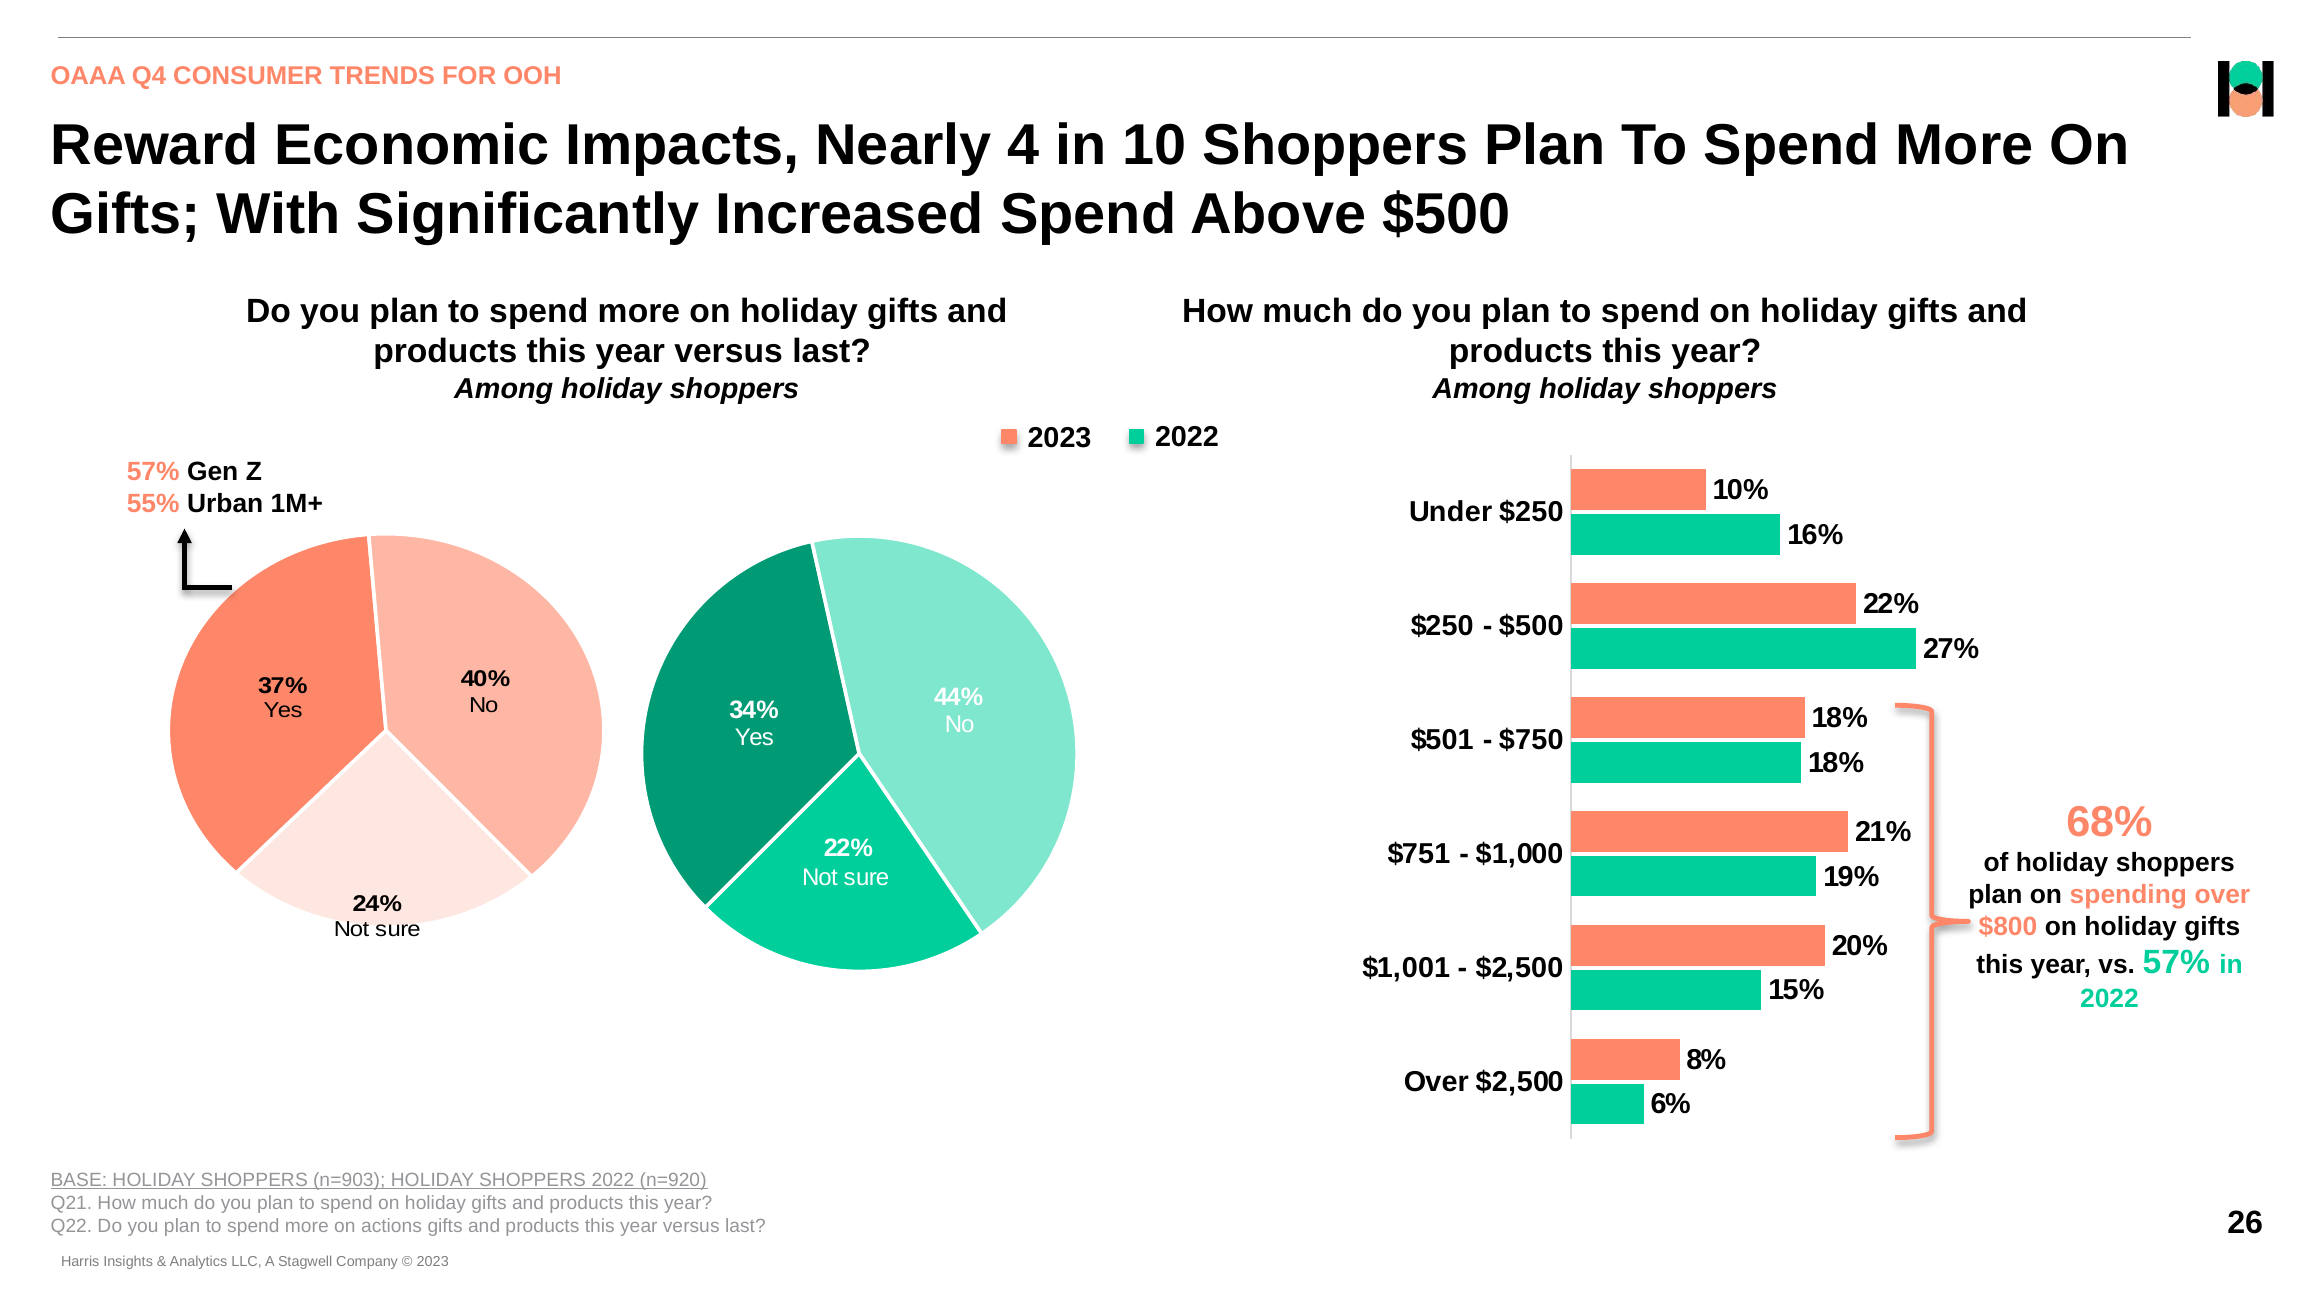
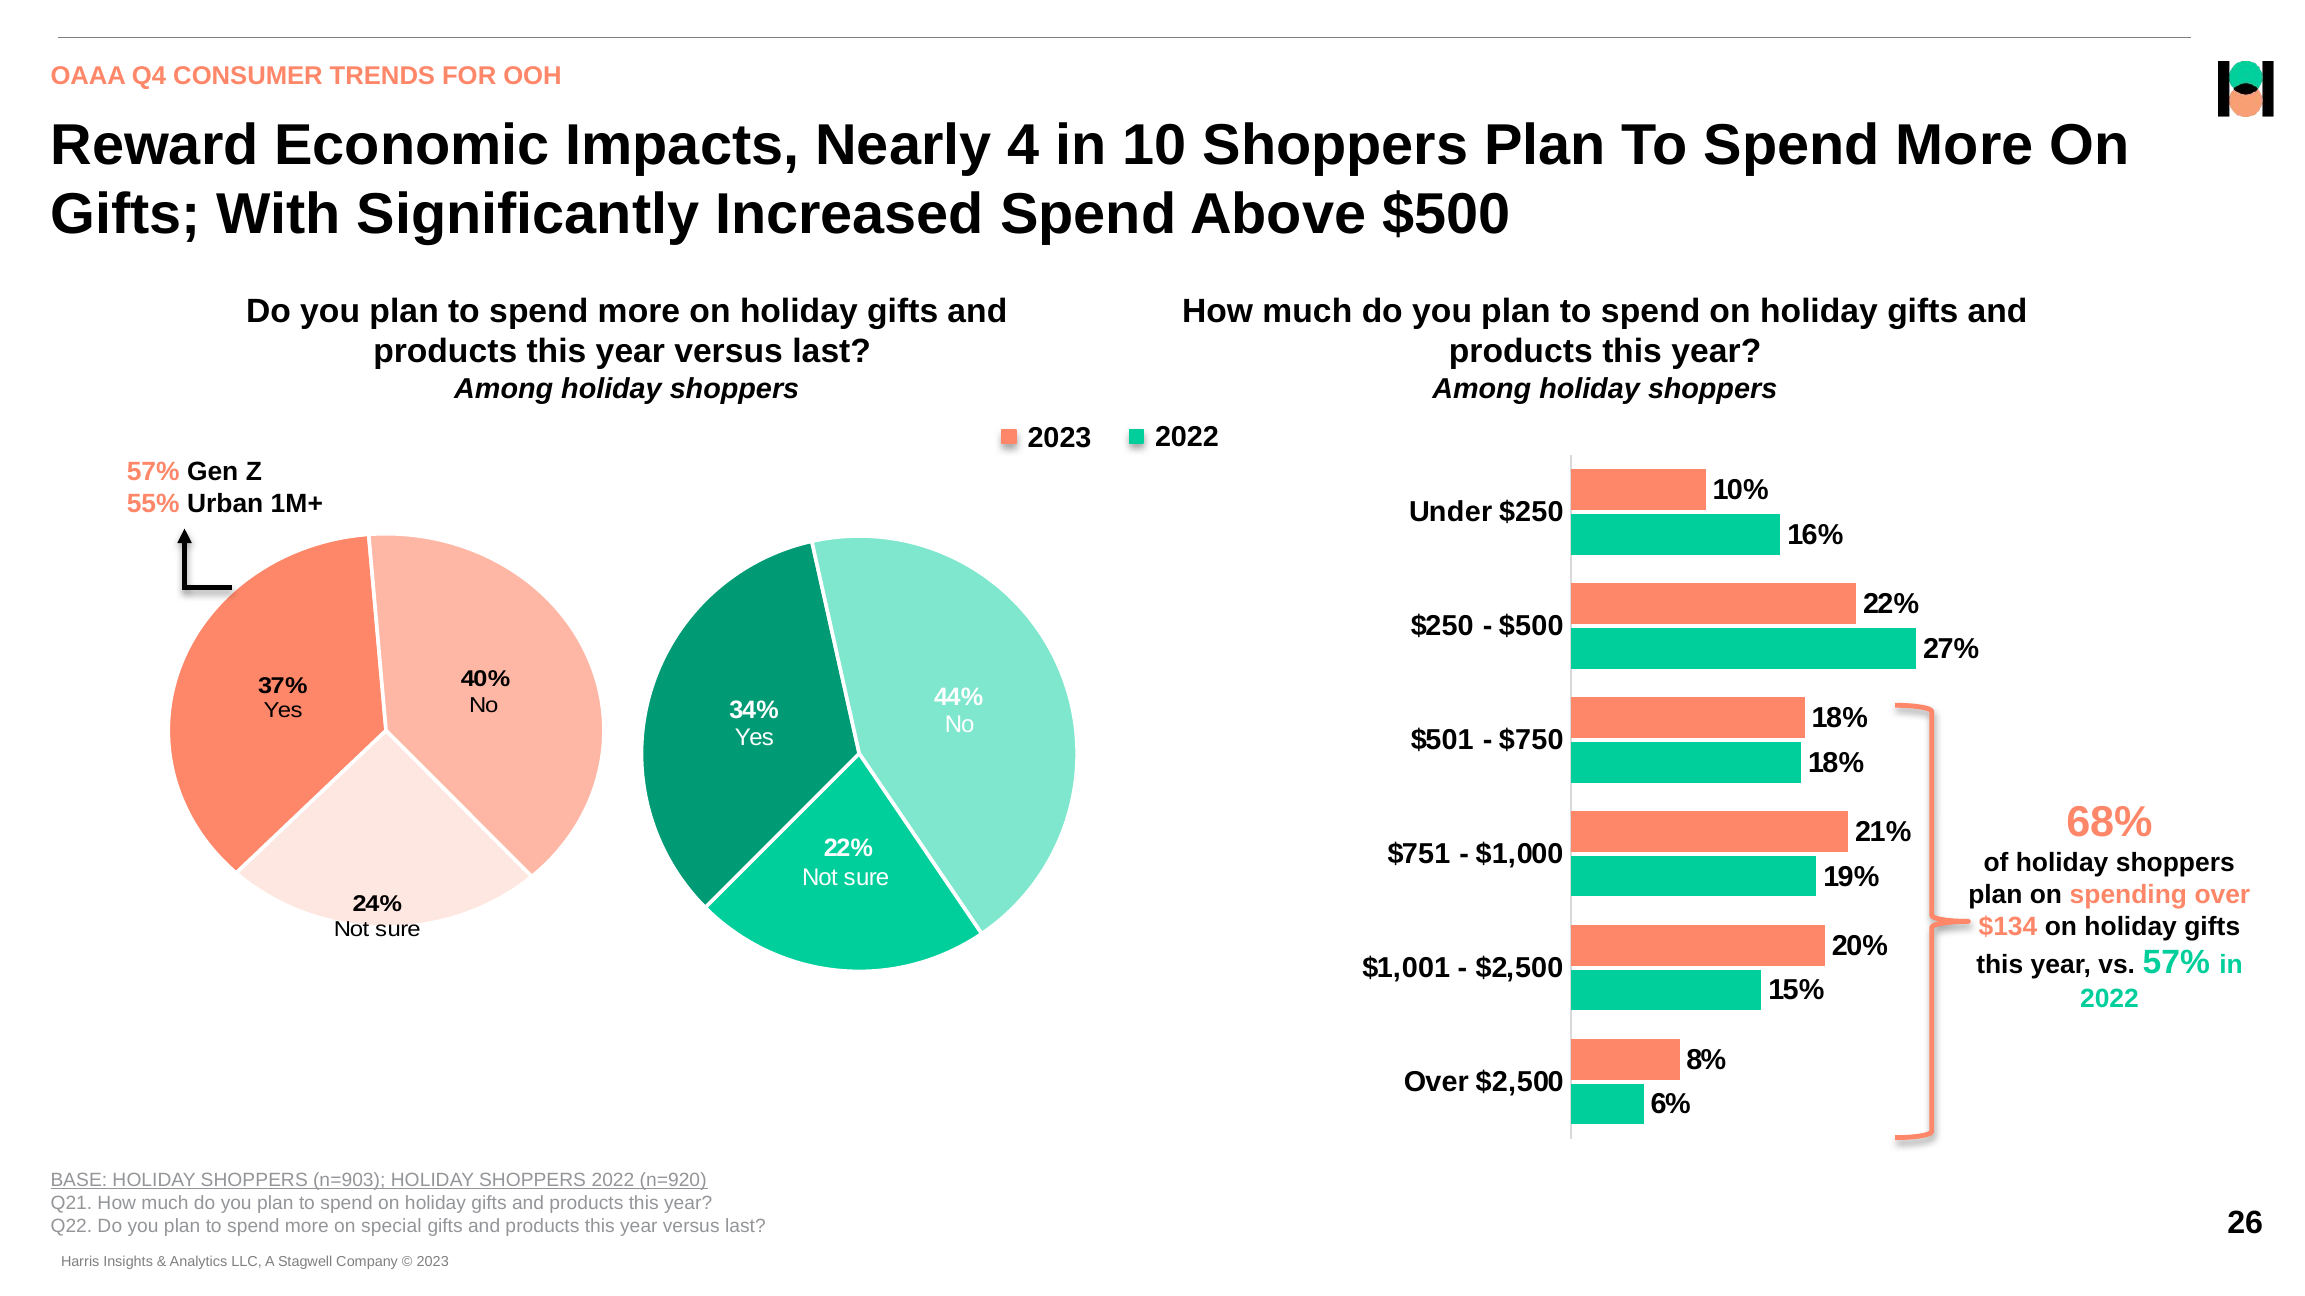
$800: $800 -> $134 (2008, 927)
actions: actions -> special (391, 1226)
